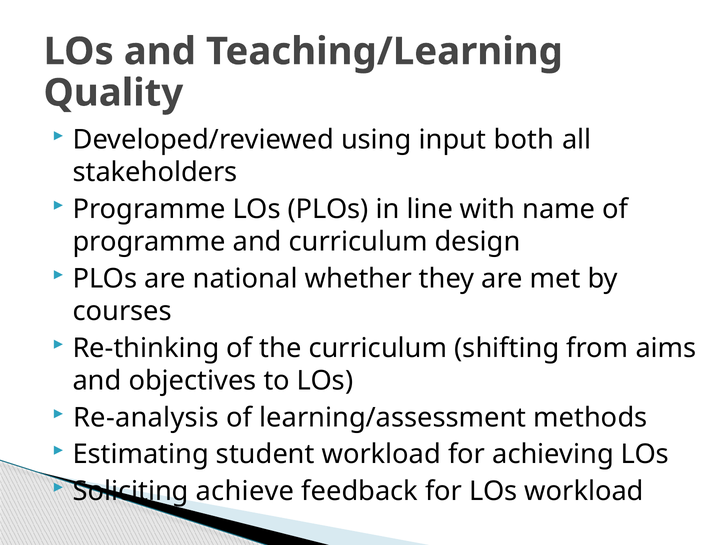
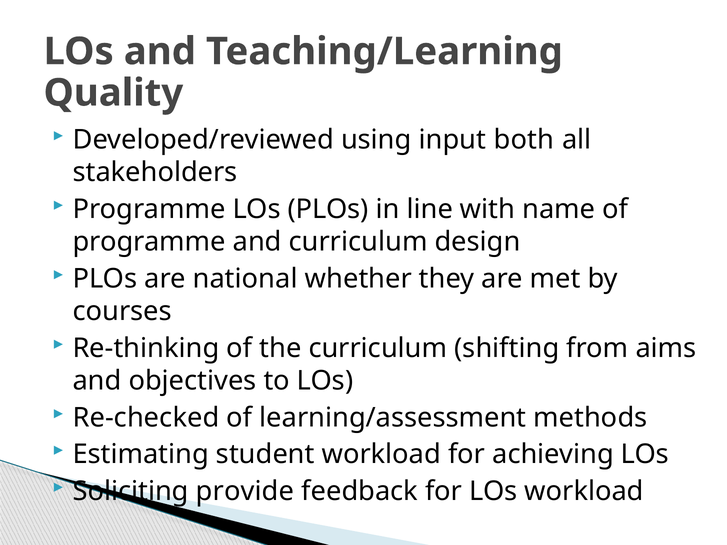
Re-analysis: Re-analysis -> Re-checked (146, 418)
achieve: achieve -> provide (245, 491)
